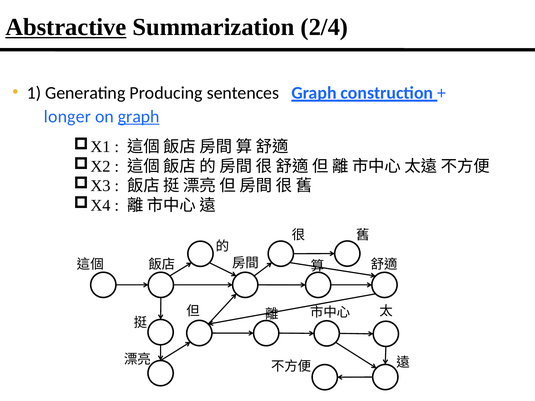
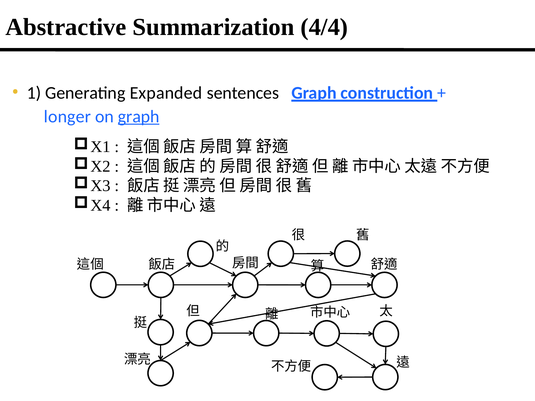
Abstractive underline: present -> none (66, 27)
2/4: 2/4 -> 4/4 (324, 27)
Producing: Producing -> Expanded (166, 93)
